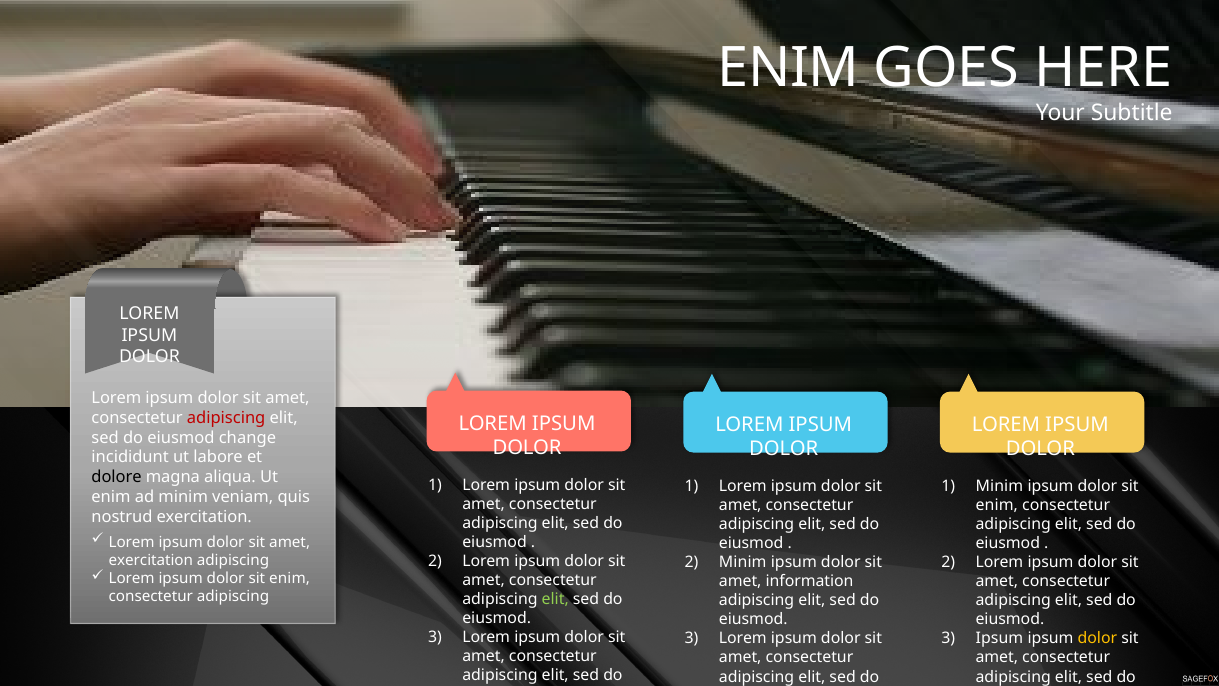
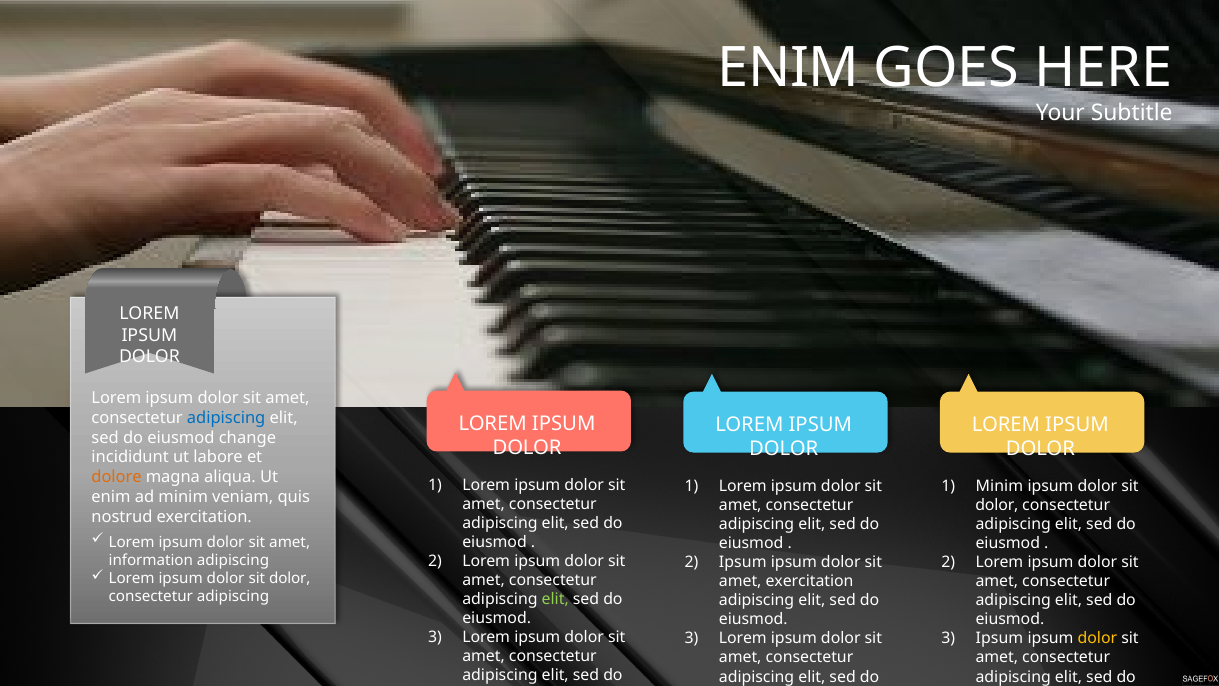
adipiscing colour: red -> blue (226, 418)
dolore colour: black -> orange (117, 477)
enim: enim -> dolor (997, 505)
exercitation: exercitation -> information (151, 560)
Minim: Minim -> Ipsum (743, 562)
enim: enim -> dolor (290, 578)
amet information: information -> exercitation (810, 581)
